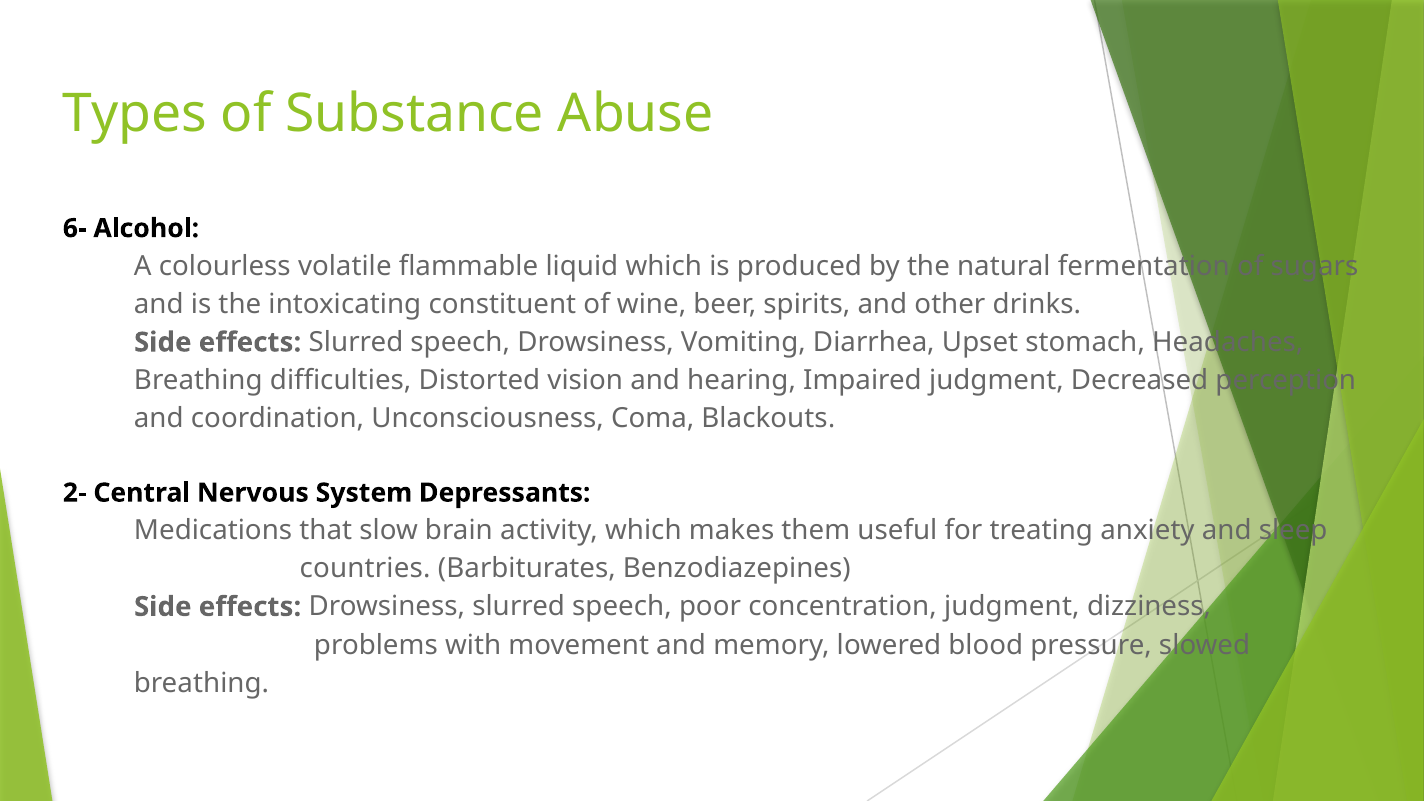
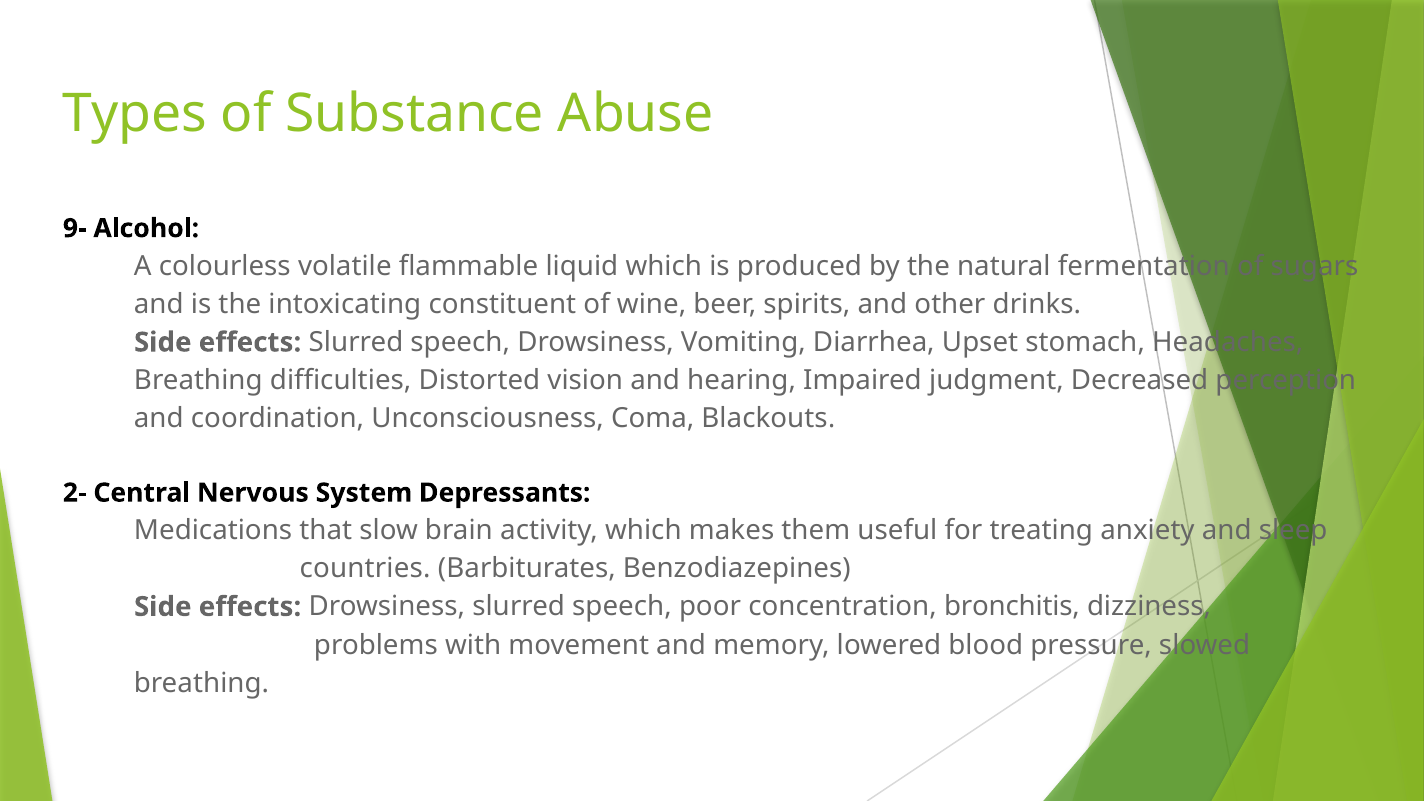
6-: 6- -> 9- (75, 228)
concentration judgment: judgment -> bronchitis (1012, 607)
